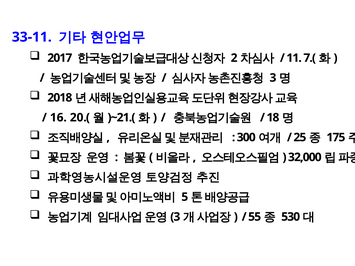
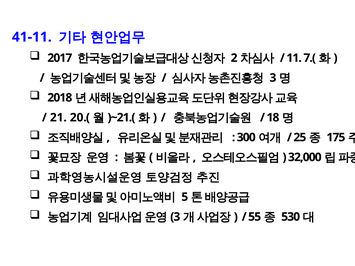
33-11: 33-11 -> 41-11 (32, 37)
16: 16 -> 21 (58, 118)
